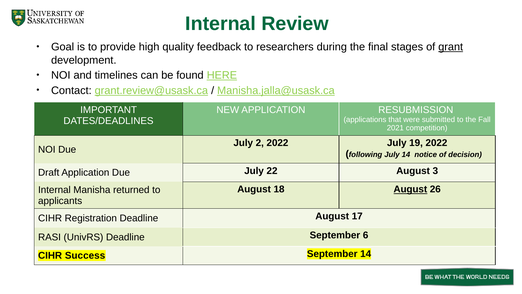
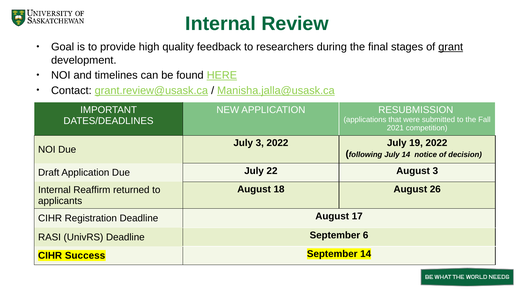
July 2: 2 -> 3 (260, 143)
August underline: present -> none (410, 189)
Manisha: Manisha -> Reaffirm (92, 190)
